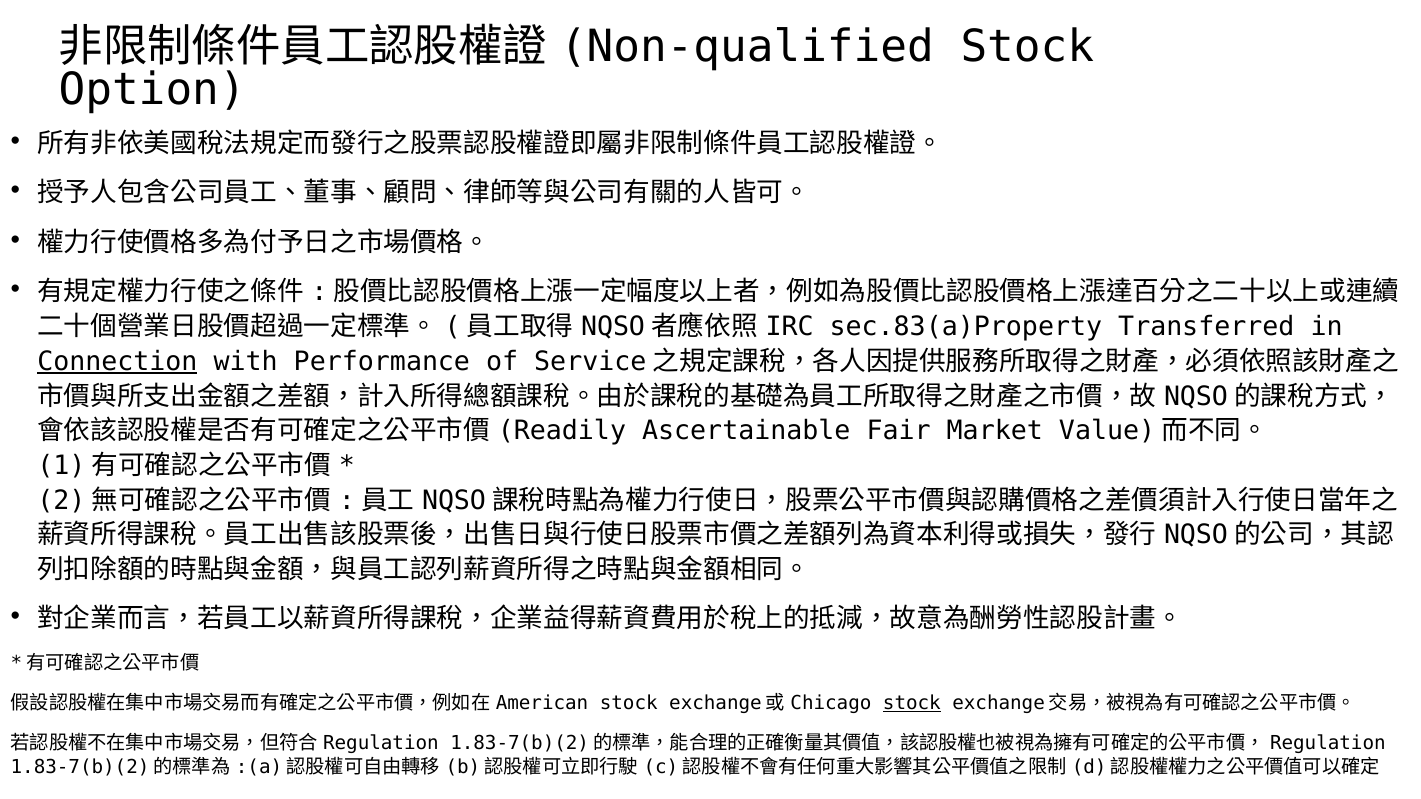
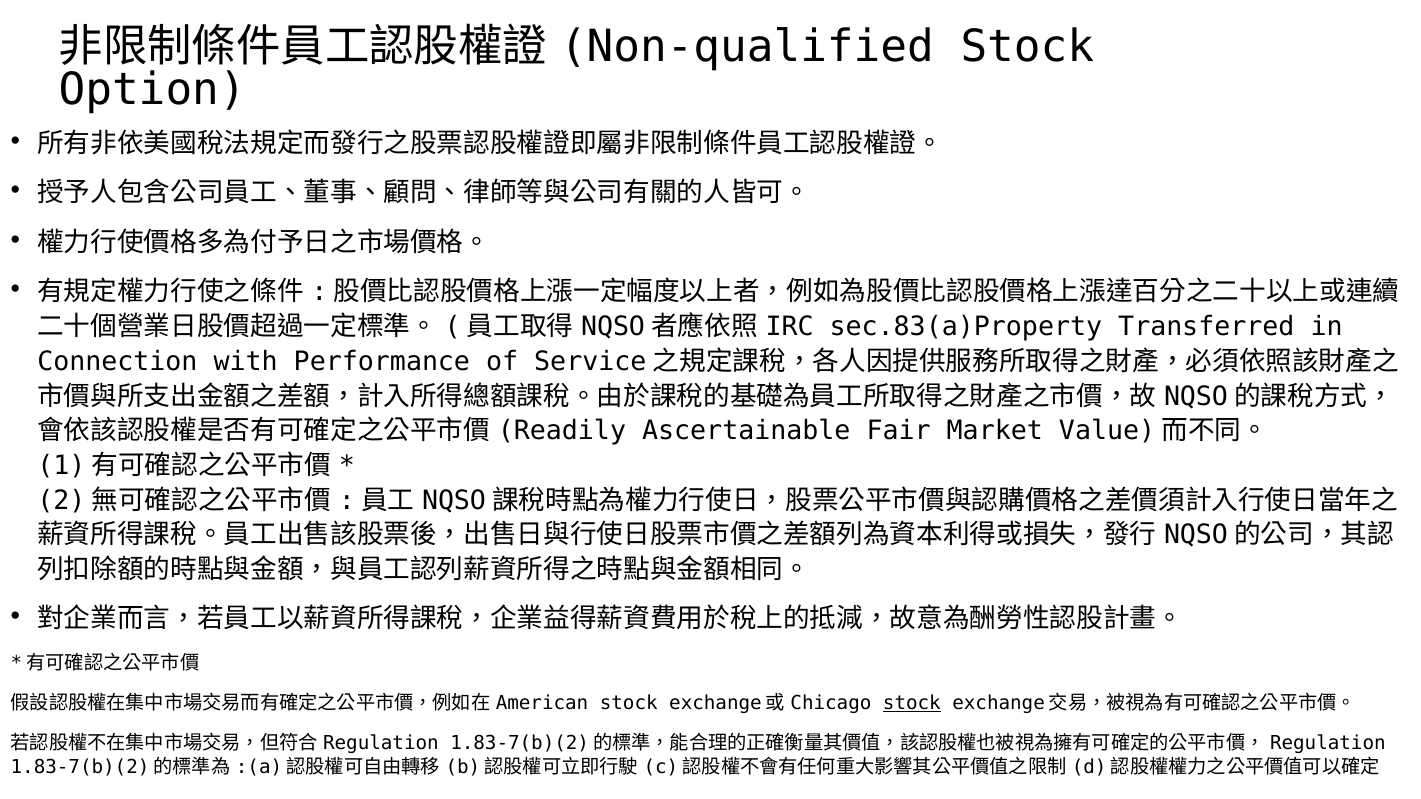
Connection underline: present -> none (117, 362)
